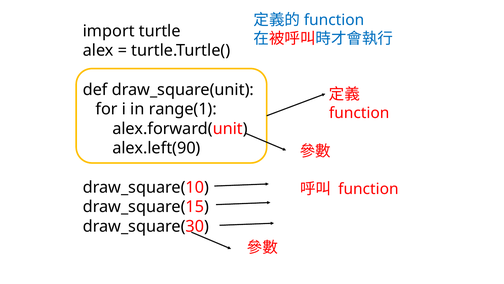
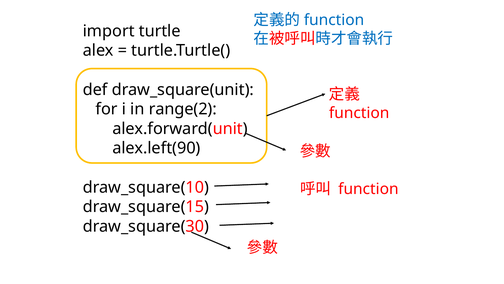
range(1: range(1 -> range(2 (183, 109)
